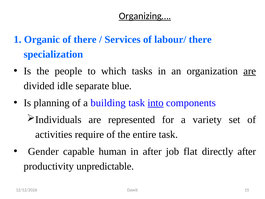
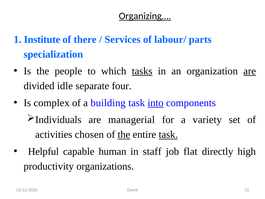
Organic: Organic -> Institute (42, 39)
labour/ there: there -> parts (200, 39)
tasks underline: none -> present (142, 71)
blue: blue -> four (122, 86)
planning: planning -> complex (52, 103)
represented: represented -> managerial (131, 120)
require: require -> chosen (89, 134)
the underline: none -> present (124, 134)
task underline: none -> present (168, 134)
Gender: Gender -> Helpful (43, 151)
in after: after -> staff (152, 151)
directly after: after -> high (247, 151)
unpredictable: unpredictable -> organizations (105, 166)
